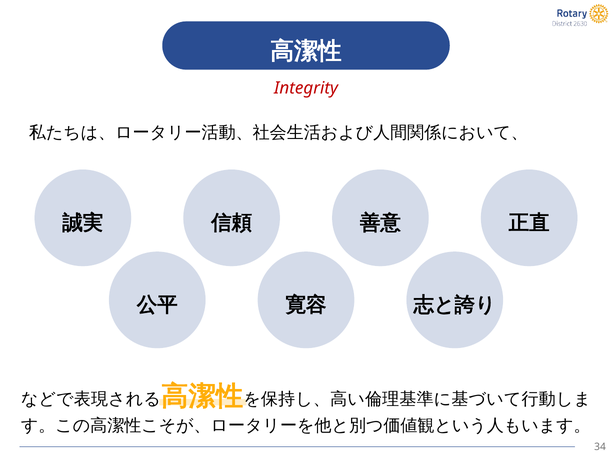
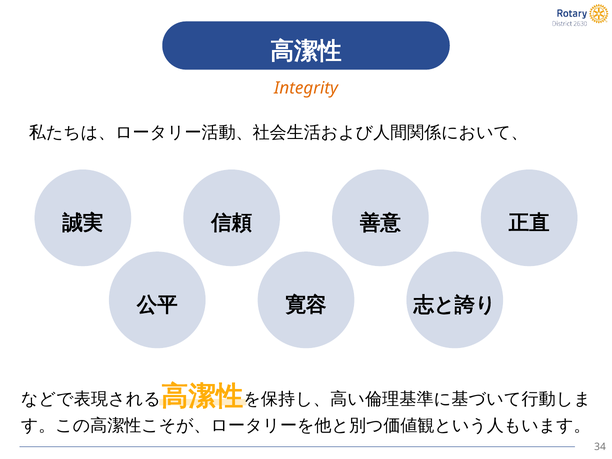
Integrity colour: red -> orange (306, 88)
